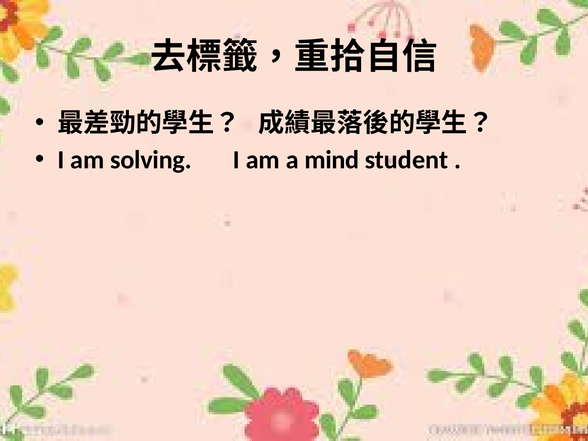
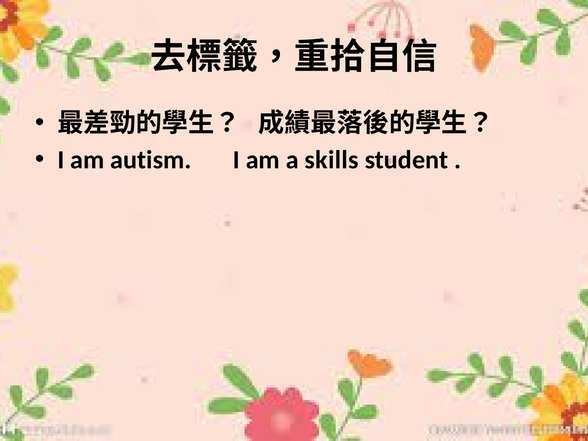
solving: solving -> autism (151, 160)
mind: mind -> skills (332, 160)
